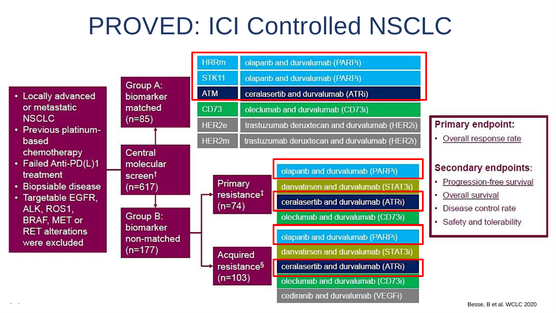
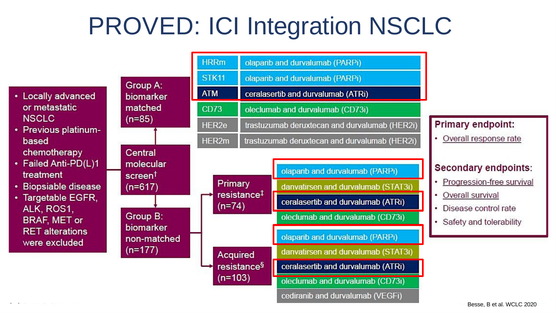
Controlled: Controlled -> Integration (304, 26)
